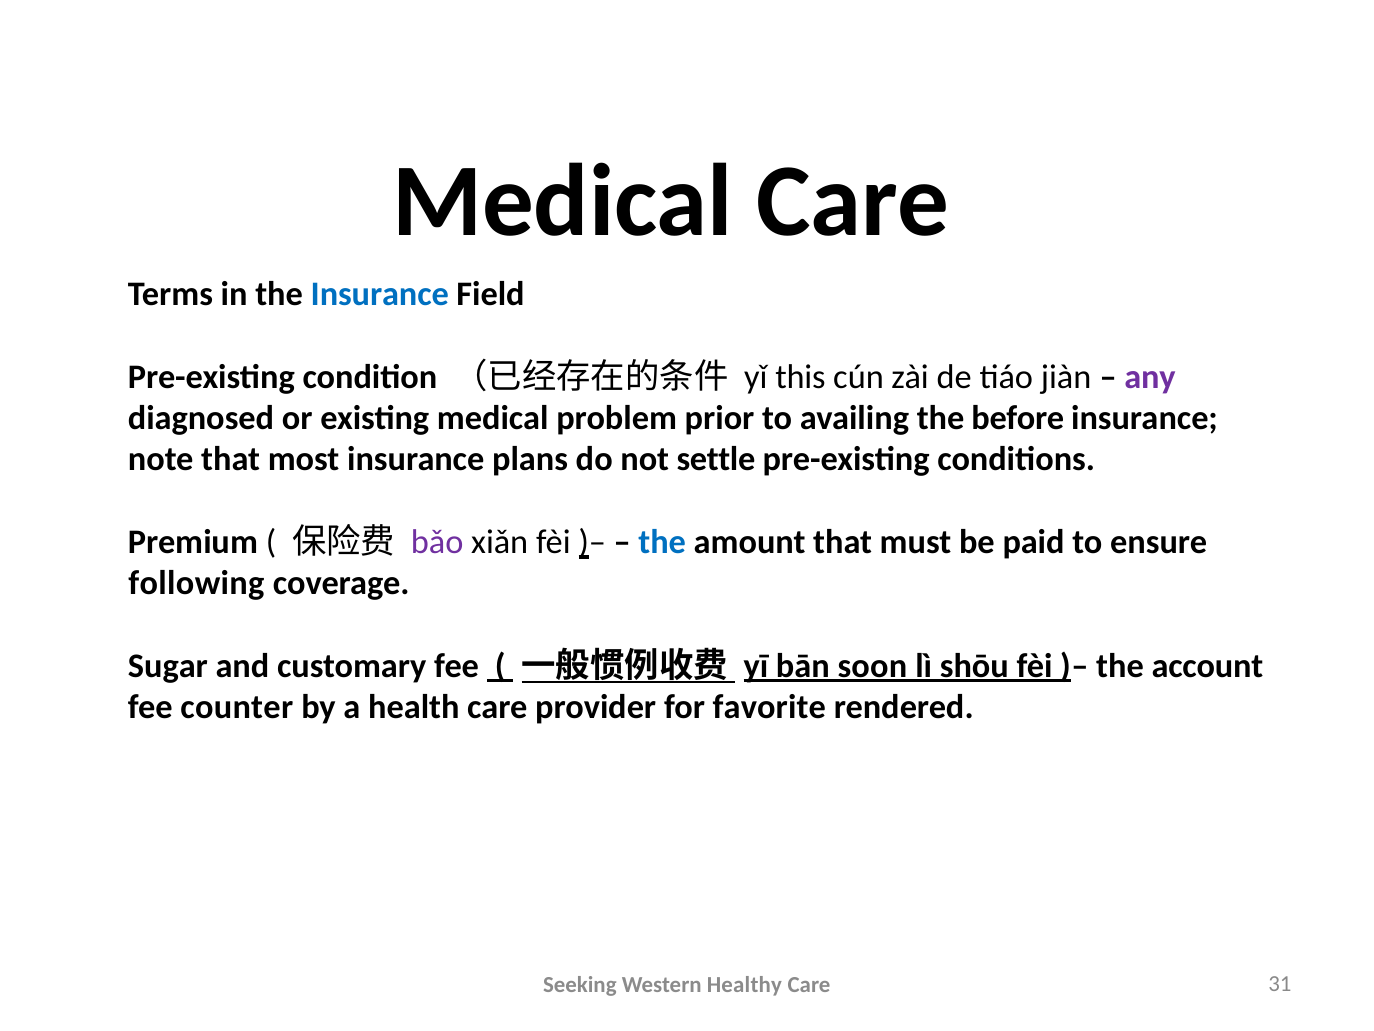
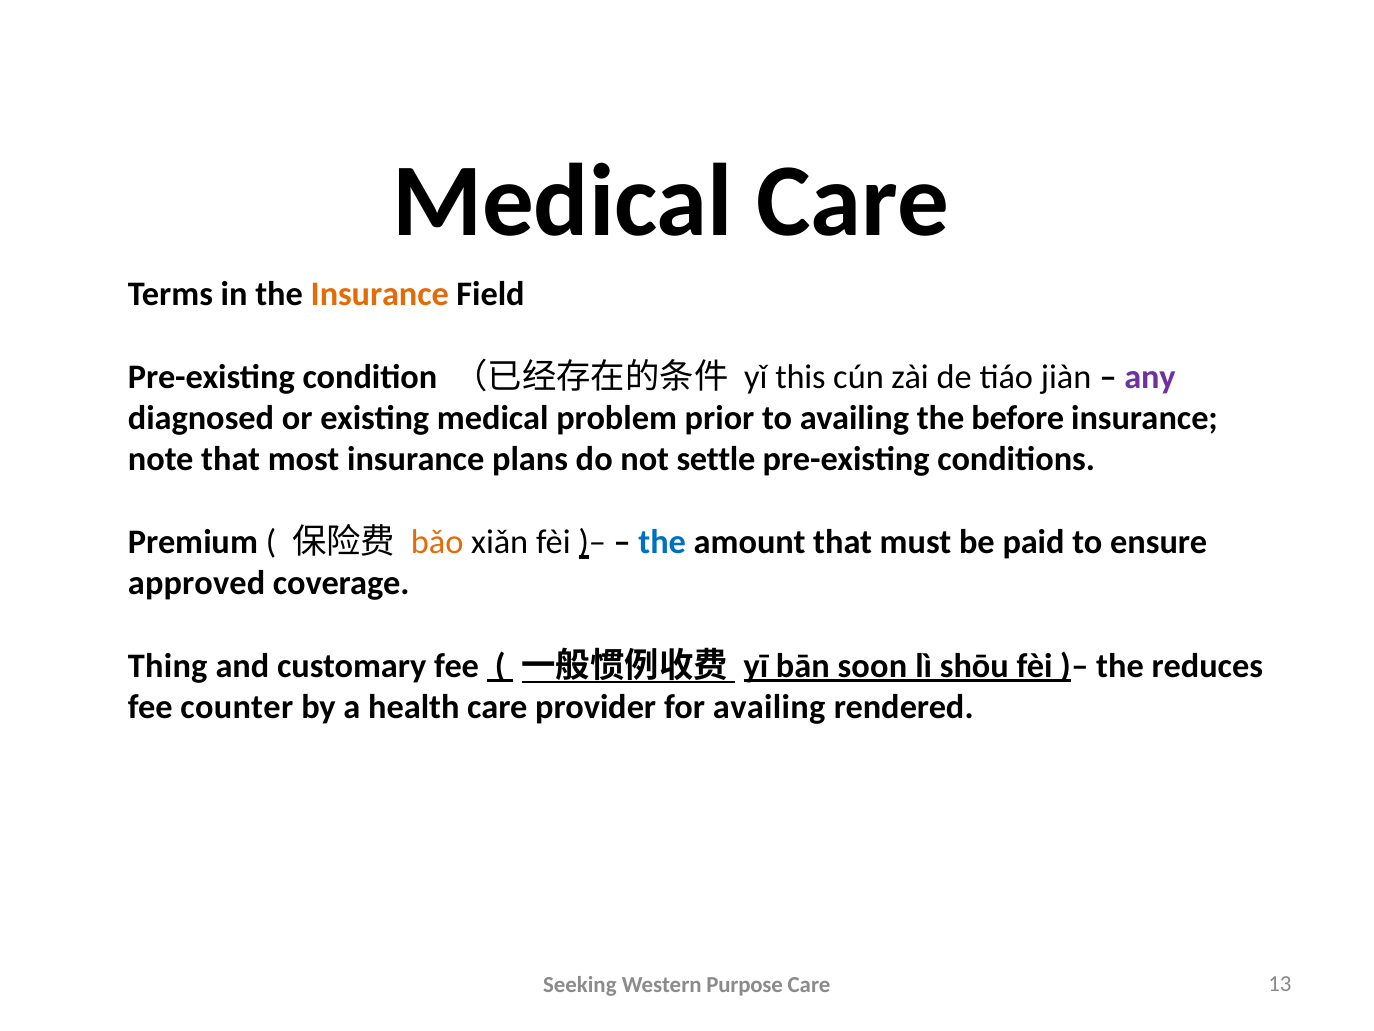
Insurance colour: blue -> orange (380, 294)
bǎo colour: purple -> orange (437, 542)
following: following -> approved (197, 583)
Sugar: Sugar -> Thing (168, 665)
account: account -> reduces (1207, 665)
for favorite: favorite -> availing (769, 707)
Healthy: Healthy -> Purpose (745, 984)
31: 31 -> 13 (1280, 984)
